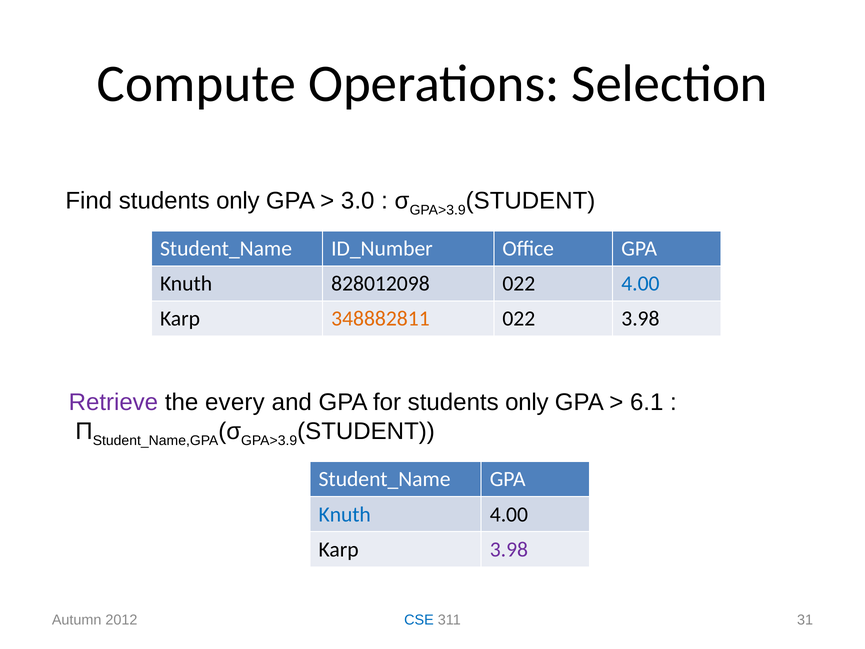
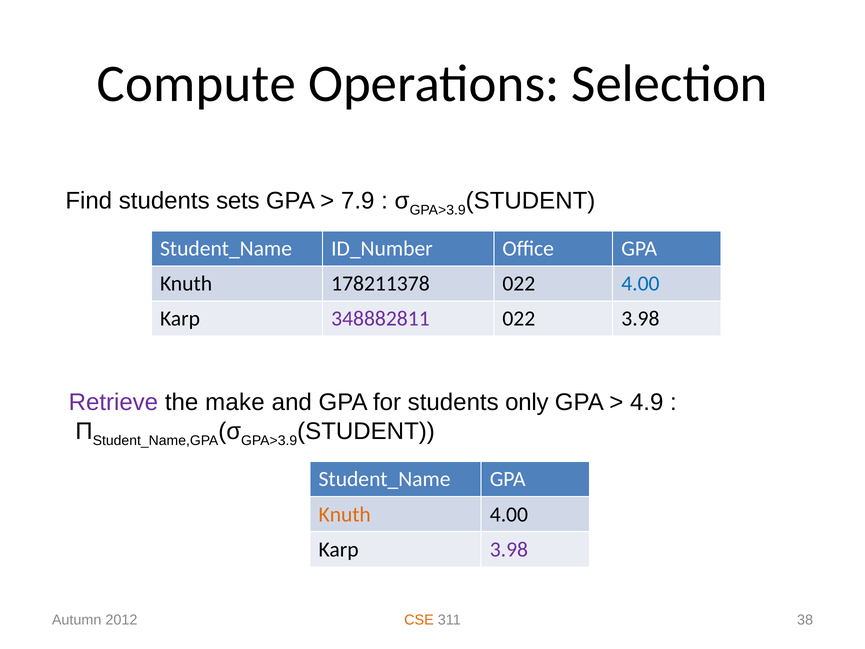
Find students only: only -> sets (238, 201)
3.0: 3.0 -> 7.9 (358, 201)
828012098: 828012098 -> 178211378 (380, 284)
348882811 colour: orange -> purple (380, 319)
every: every -> make (235, 402)
6.1: 6.1 -> 4.9 (647, 402)
Knuth colour: blue -> orange (345, 514)
CSE colour: blue -> orange (419, 620)
31: 31 -> 38 (805, 620)
